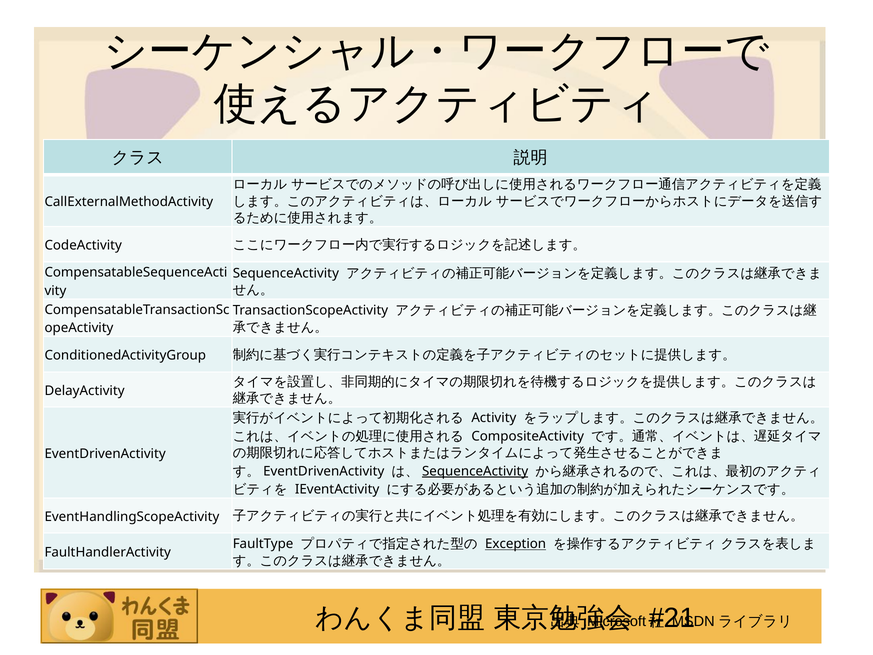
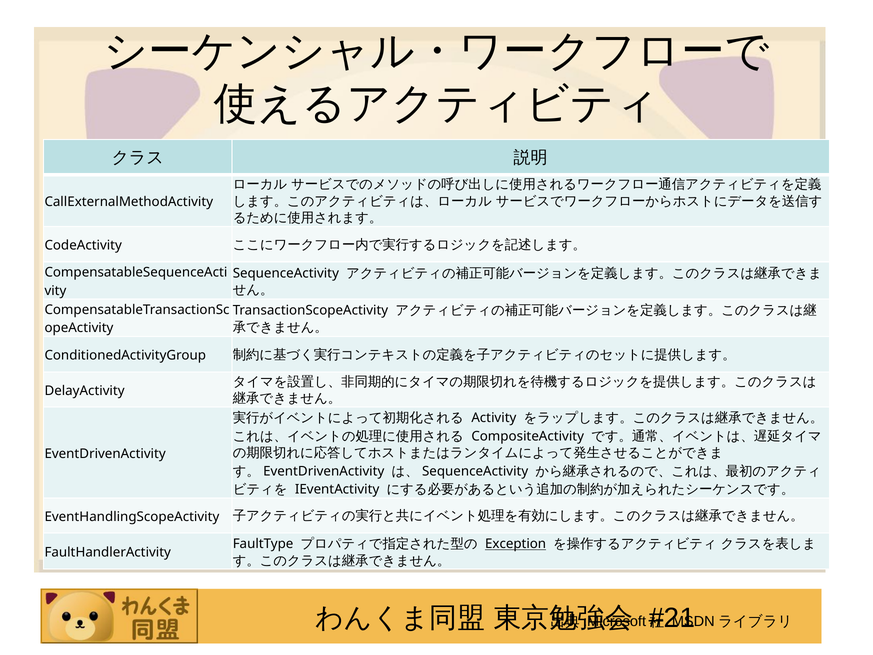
SequenceActivity underline: present -> none (475, 471)
